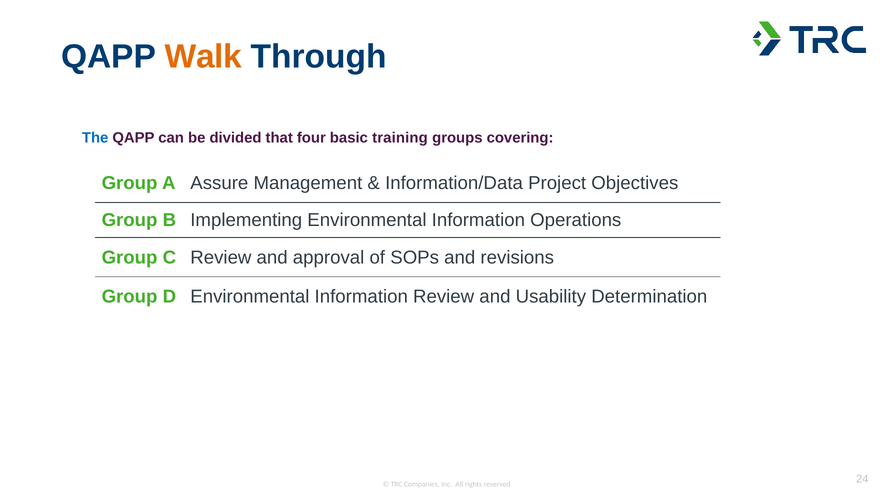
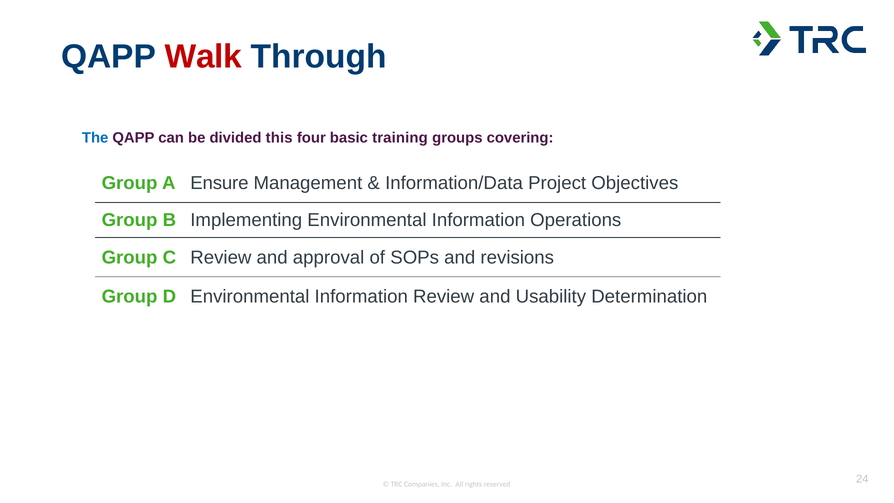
Walk colour: orange -> red (203, 57)
that: that -> this (279, 138)
Assure: Assure -> Ensure (219, 183)
